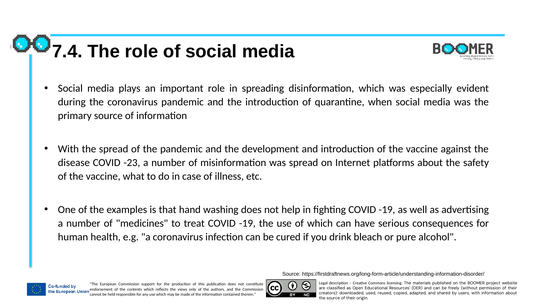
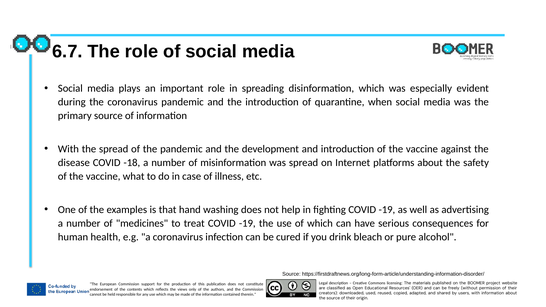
7.4: 7.4 -> 6.7 (67, 52)
-23: -23 -> -18 (132, 163)
